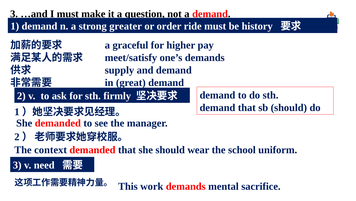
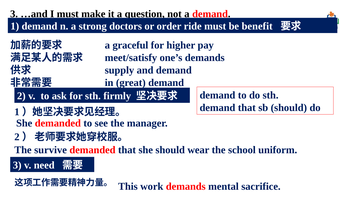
greater: greater -> doctors (126, 26)
history: history -> benefit (257, 26)
context: context -> survive (51, 149)
